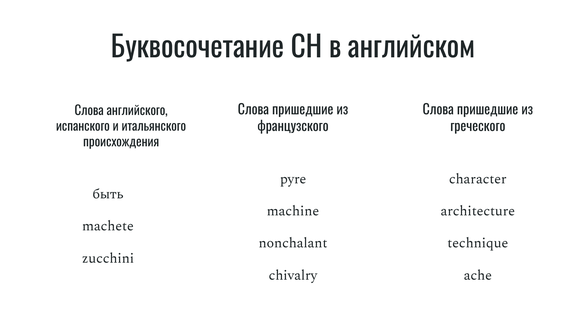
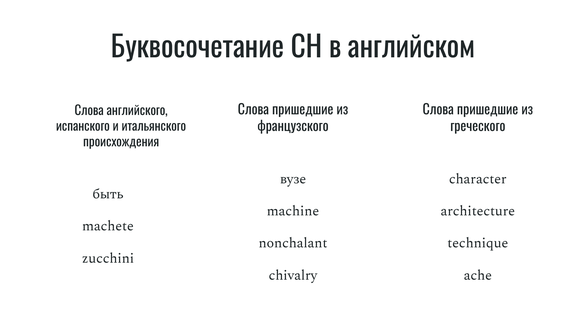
pyre: pyre -> вузе (293, 179)
